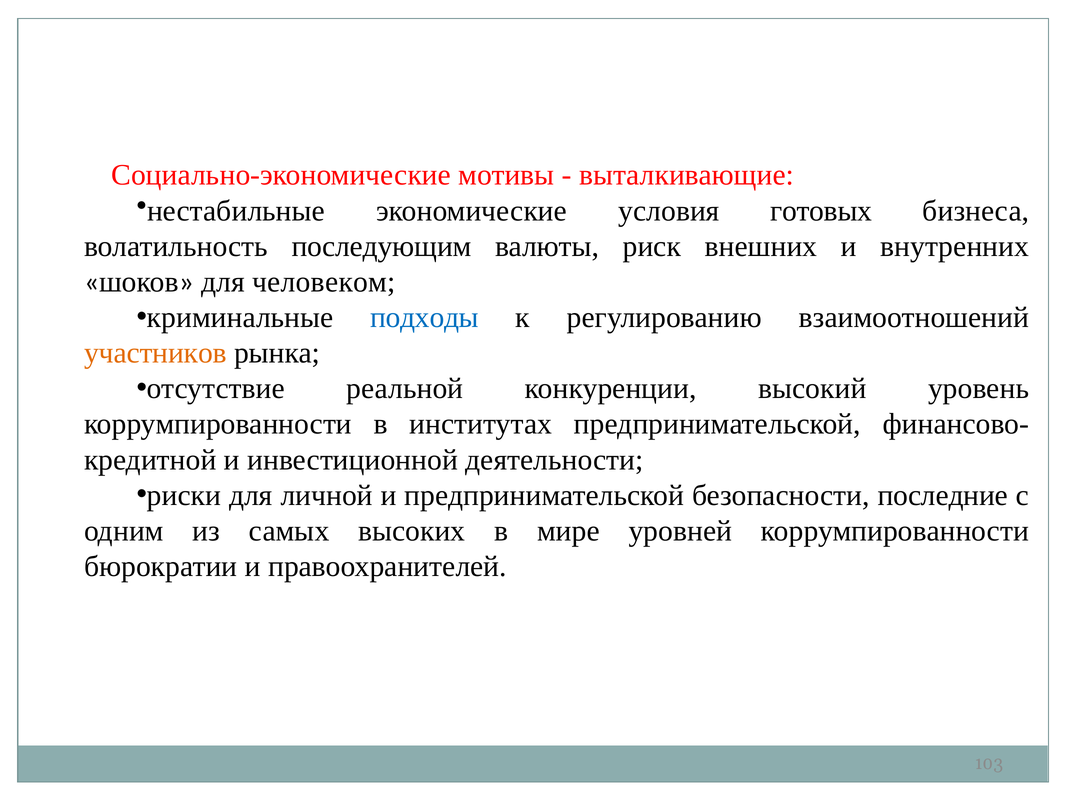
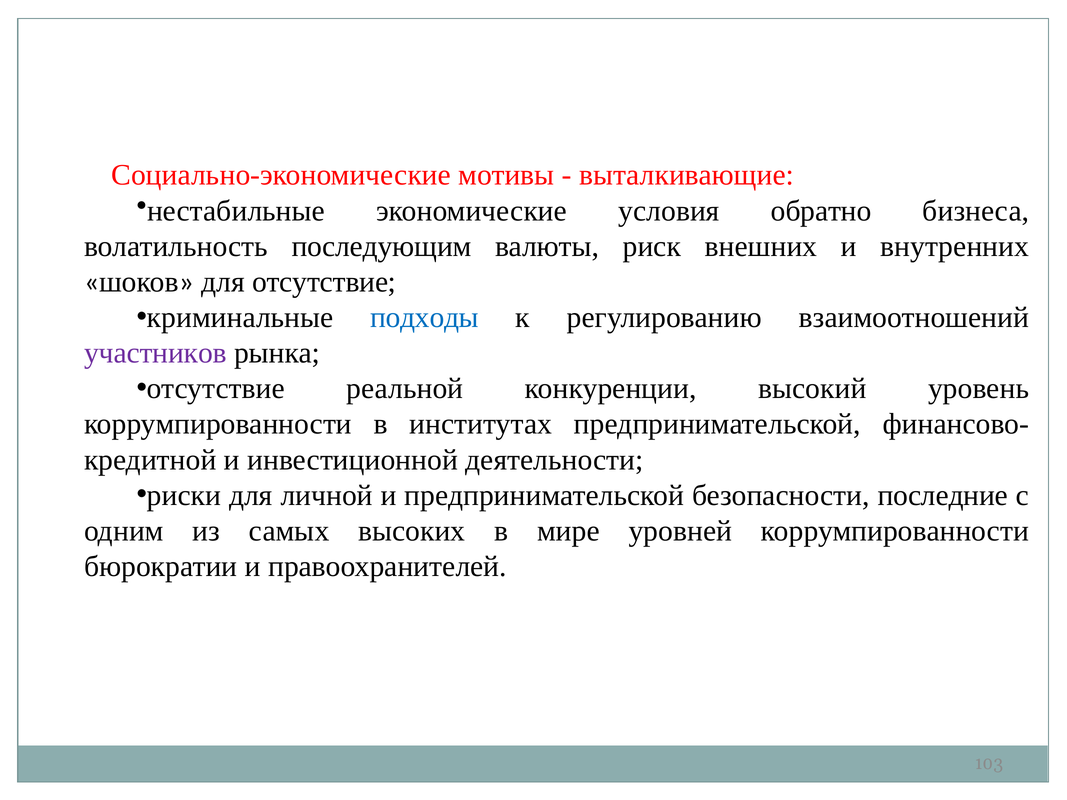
готовых: готовых -> обратно (821, 211)
для человеком: человеком -> отсутствие (324, 282)
участников colour: orange -> purple (155, 353)
